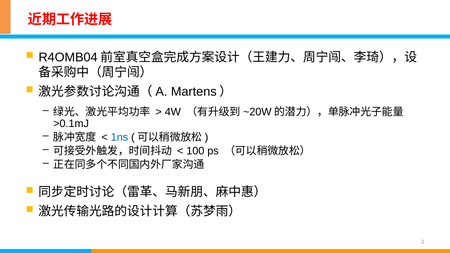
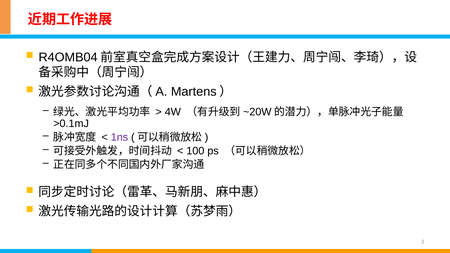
1ns colour: blue -> purple (119, 137)
